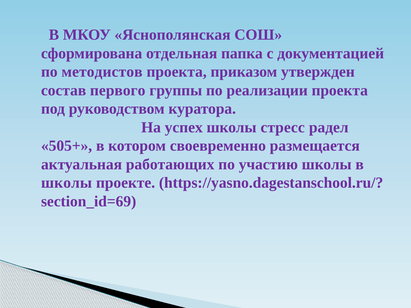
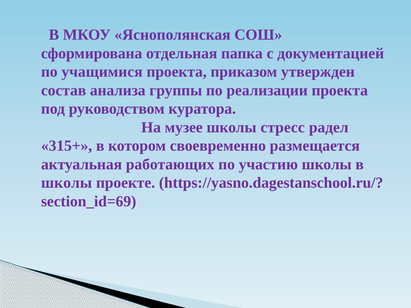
методистов: методистов -> учащимися (102, 72)
первого: первого -> анализа (118, 90)
успех: успех -> музее (184, 127)
505+: 505+ -> 315+ (67, 146)
